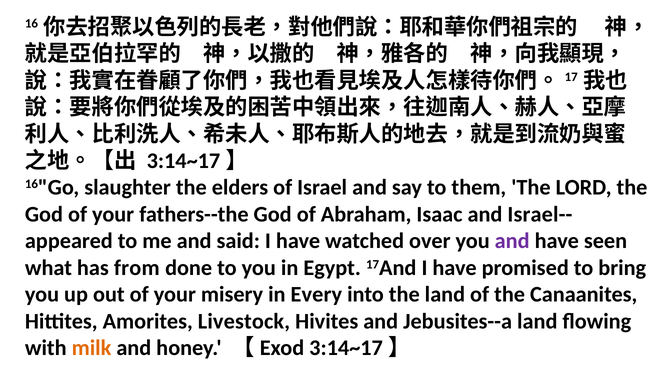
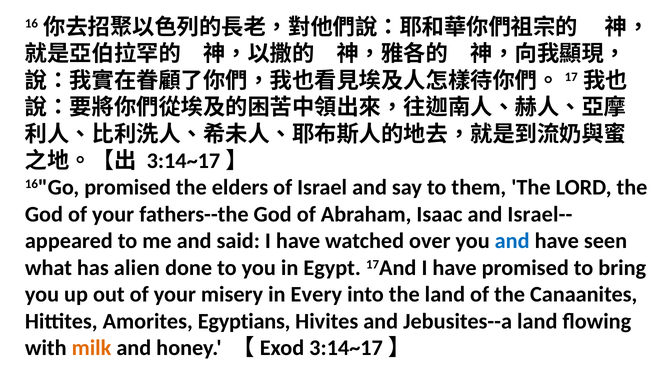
16"Go slaughter: slaughter -> promised (128, 188)
and colour: purple -> blue (512, 241)
from: from -> alien (137, 268)
Livestock: Livestock -> Egyptians (244, 321)
